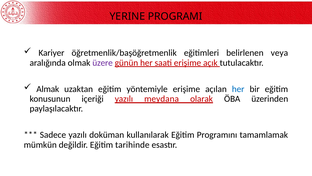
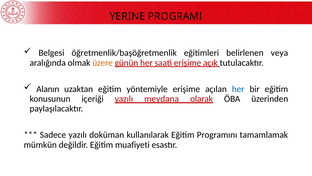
Kariyer: Kariyer -> Belgesi (51, 53)
üzere colour: purple -> orange (103, 63)
Almak: Almak -> Alanın (48, 89)
tarihinde: tarihinde -> muafiyeti (132, 144)
